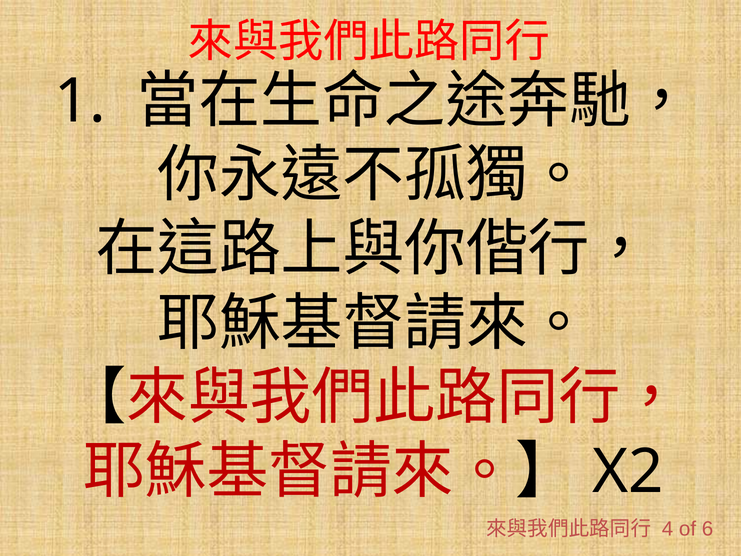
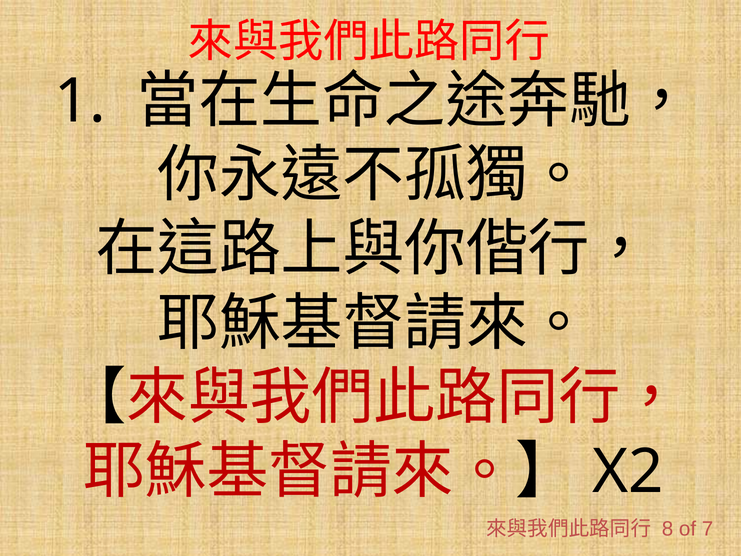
4: 4 -> 8 (668, 529)
6: 6 -> 7 (708, 529)
